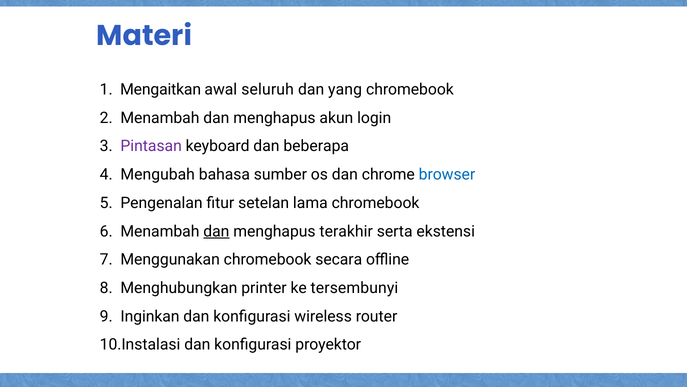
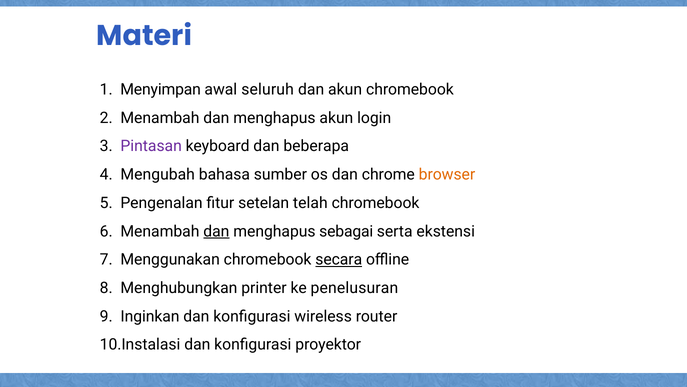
Mengaitkan: Mengaitkan -> Menyimpan (161, 89)
dan yang: yang -> akun (345, 89)
browser colour: blue -> orange (447, 174)
lama: lama -> telah (310, 203)
terakhir: terakhir -> sebagai (346, 231)
secara underline: none -> present (339, 259)
tersembunyi: tersembunyi -> penelusuran (354, 288)
